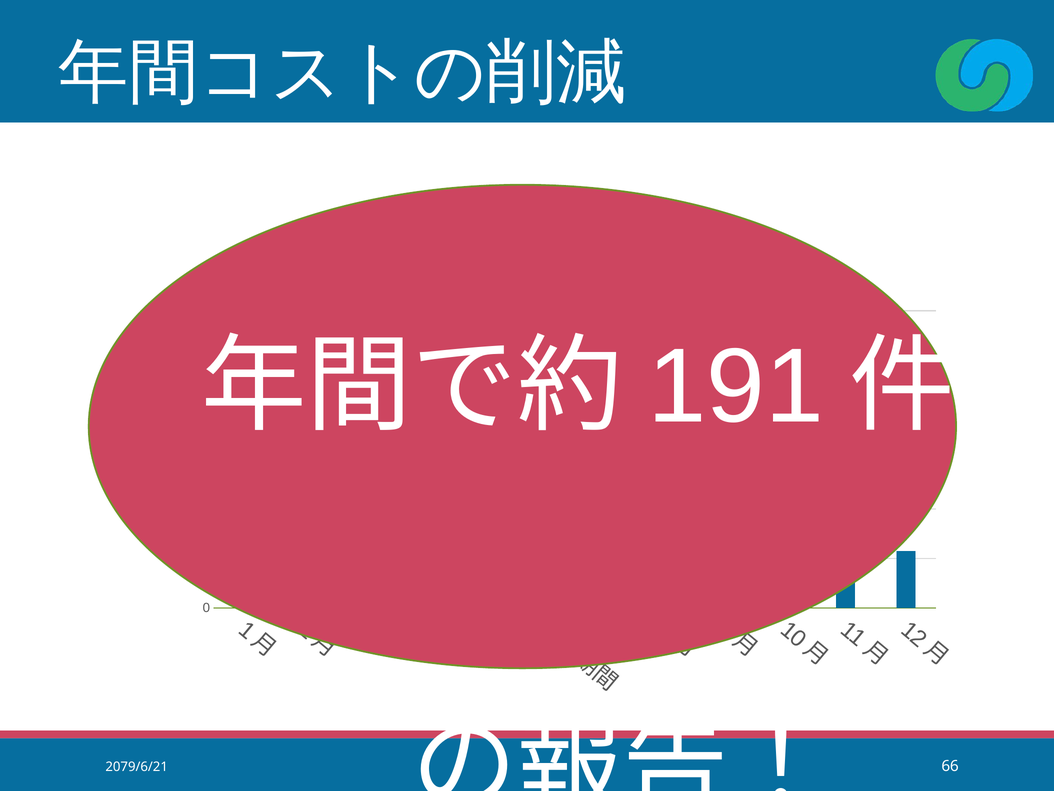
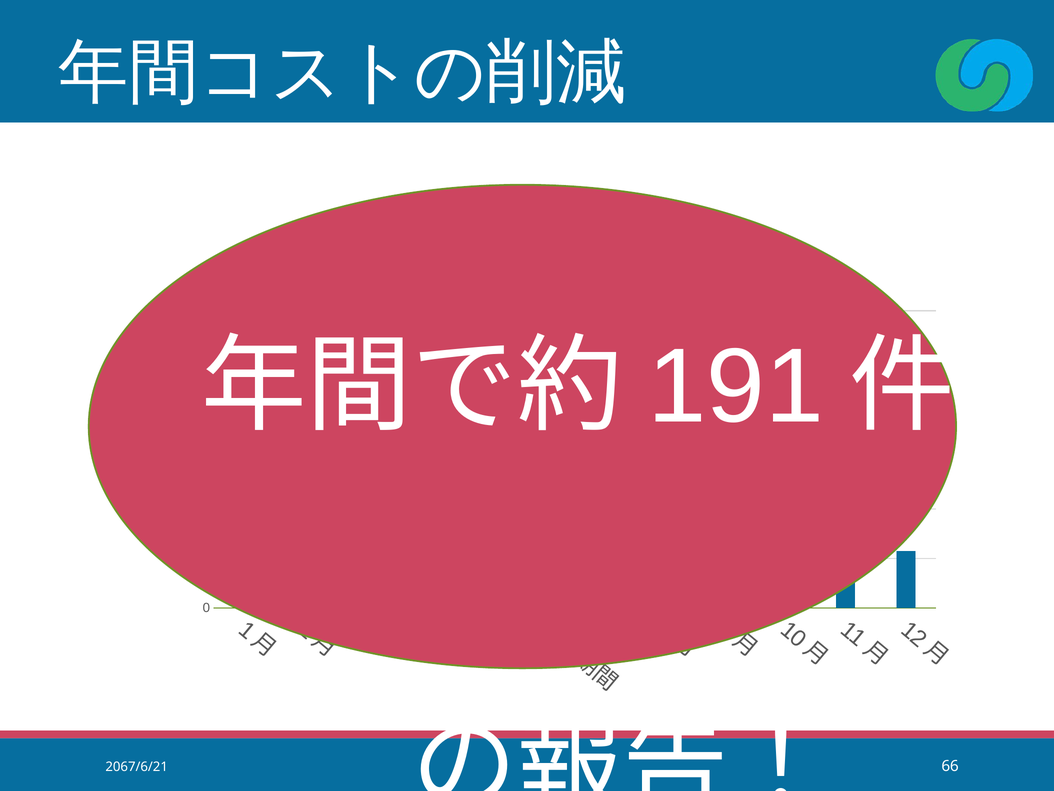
2079/6/21: 2079/6/21 -> 2067/6/21 (137, 767)
